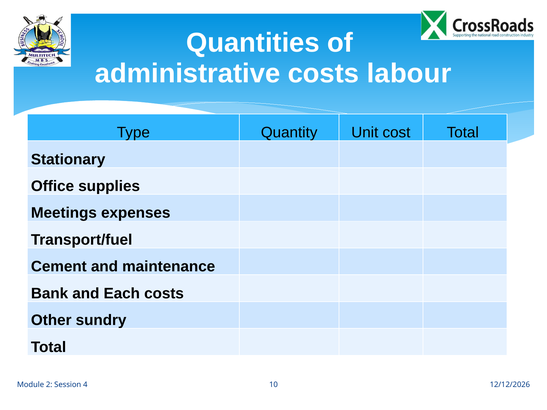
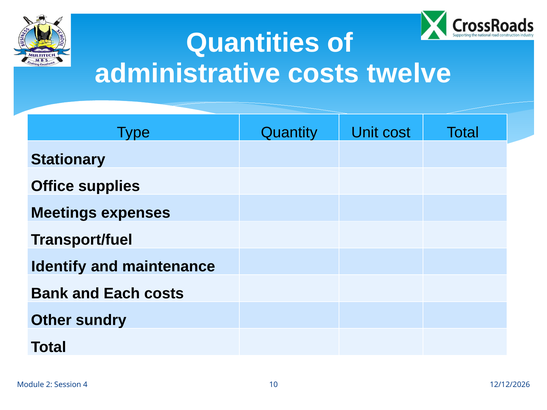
labour: labour -> twelve (409, 73)
Cement: Cement -> Identify (59, 267)
